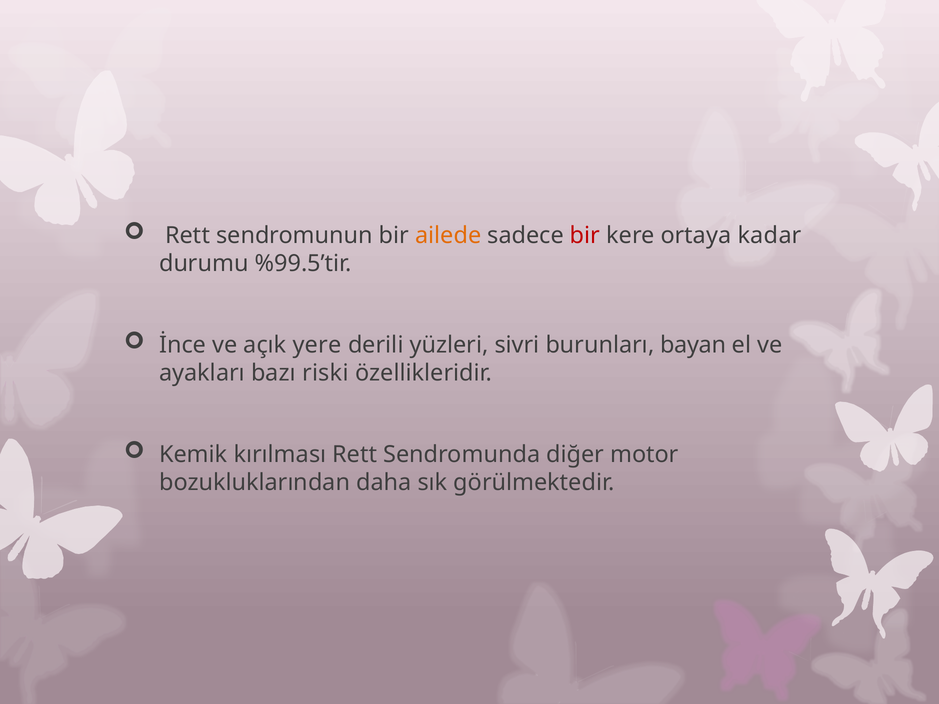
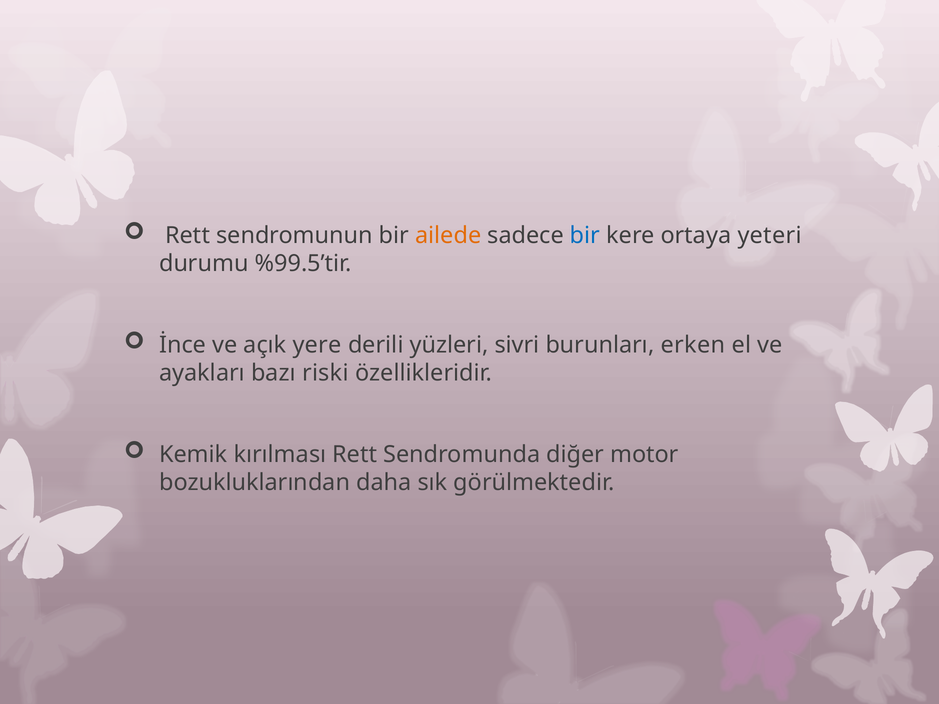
bir colour: red -> blue (585, 235)
kadar: kadar -> yeteri (770, 235)
bayan: bayan -> erken (693, 345)
